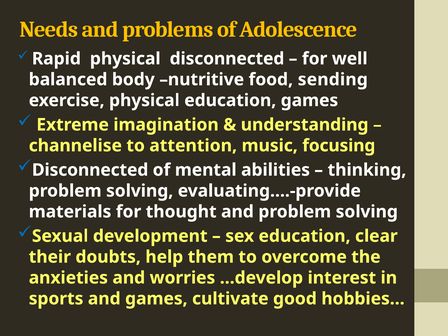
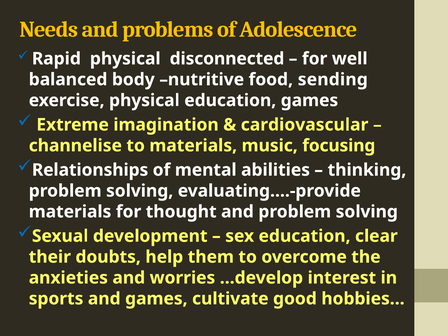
understanding: understanding -> cardiovascular (305, 125)
to attention: attention -> materials (193, 146)
Disconnected: Disconnected -> Relationships (90, 170)
